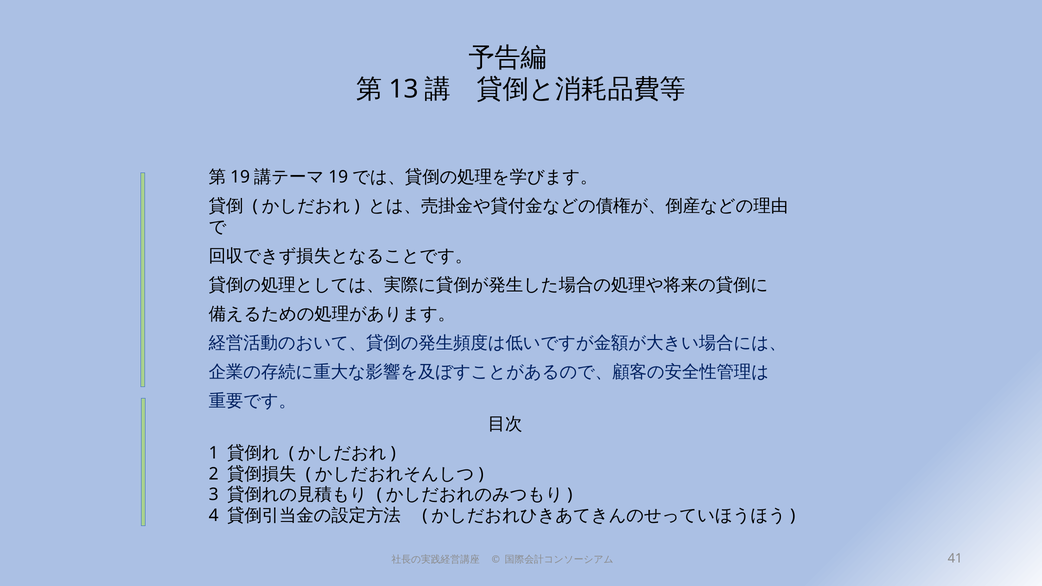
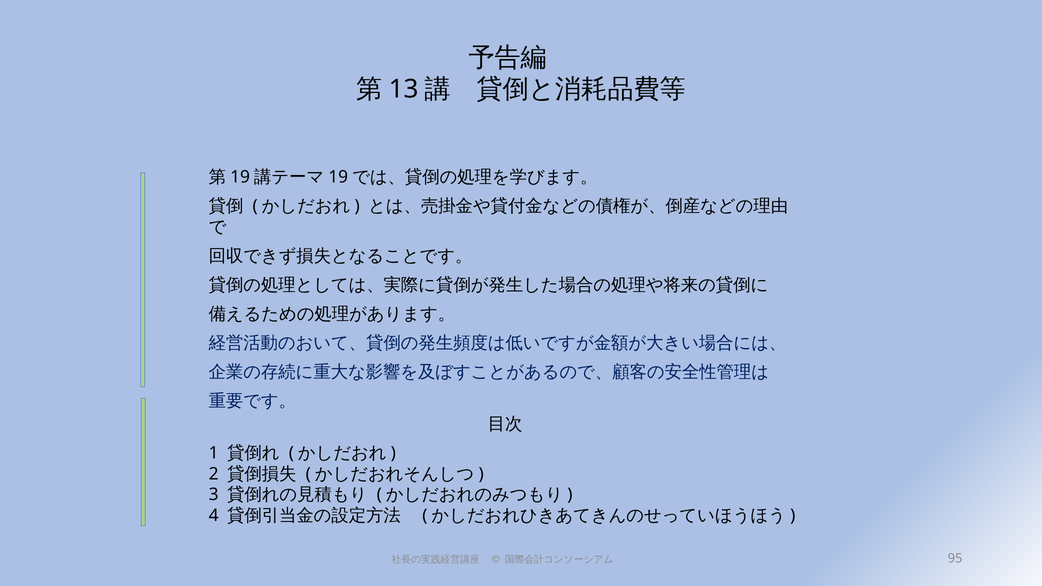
41: 41 -> 95 (955, 559)
